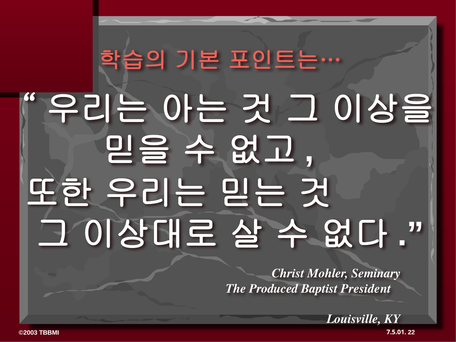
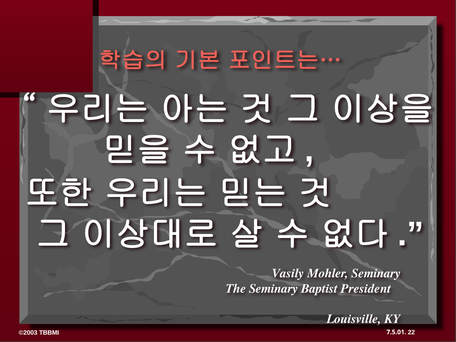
Christ: Christ -> Vasily (288, 273)
The Produced: Produced -> Seminary (274, 289)
